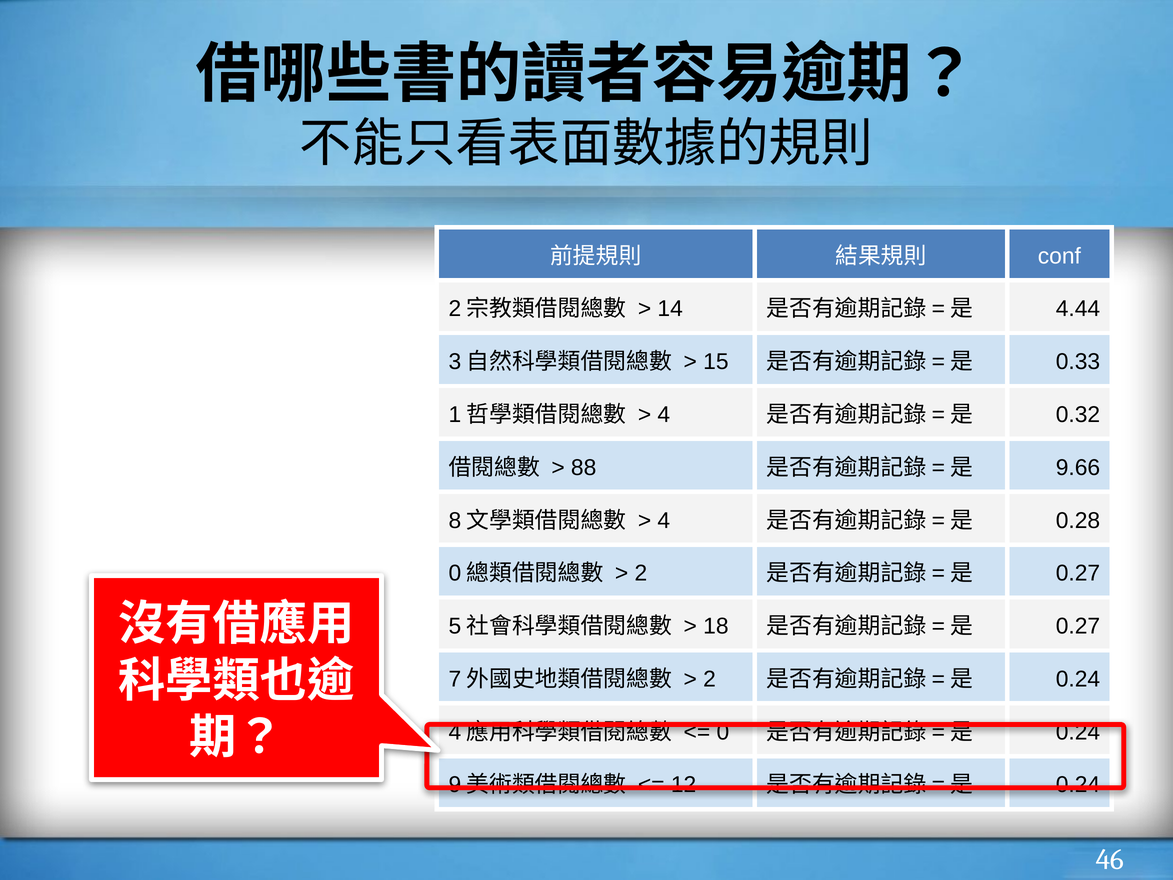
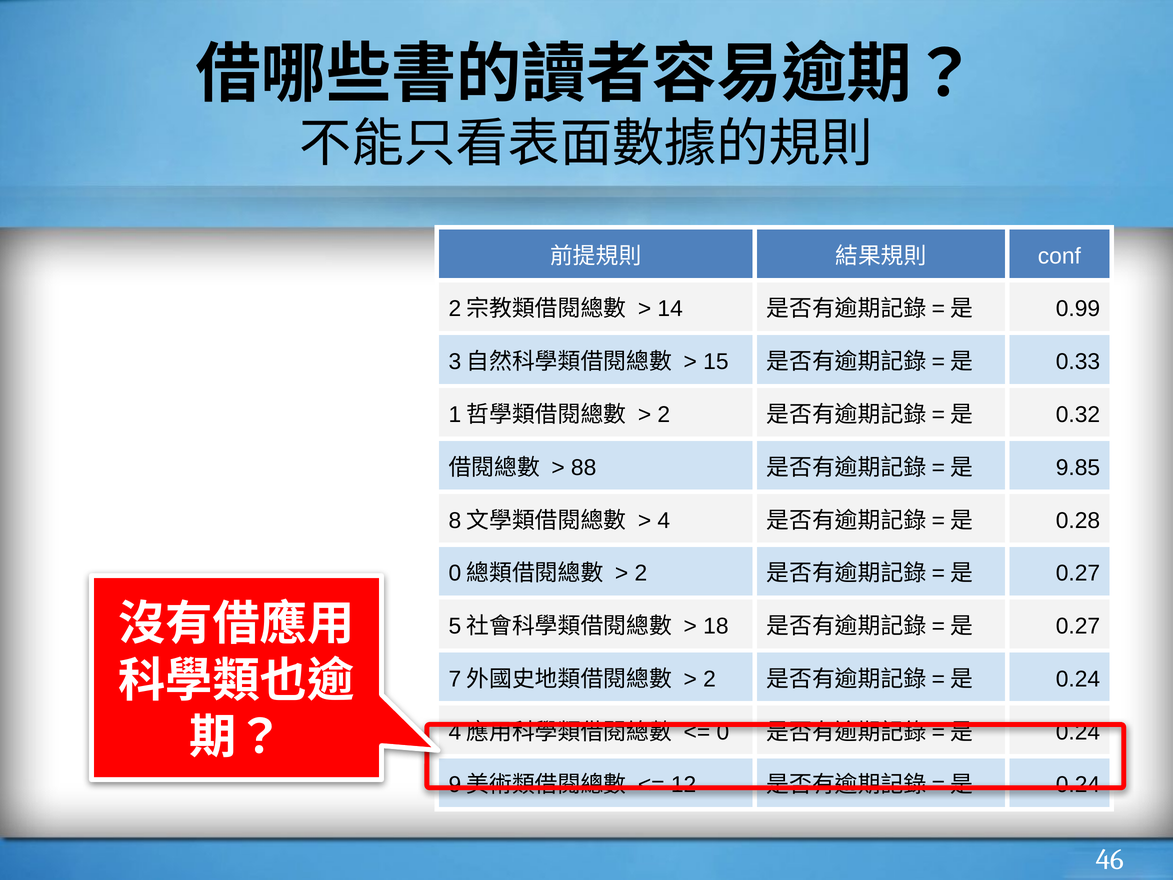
4.44: 4.44 -> 0.99 (1078, 309)
4: 4 -> 2 (664, 415)
9.66: 9.66 -> 9.85 (1078, 467)
